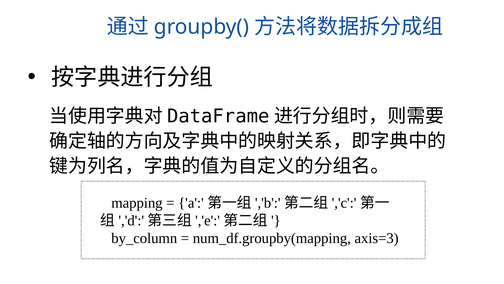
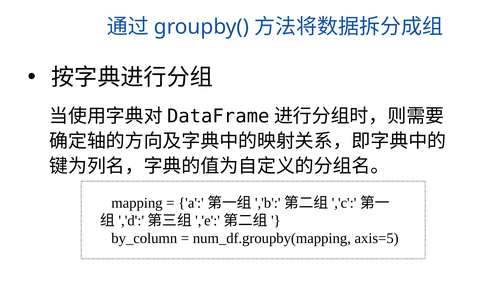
axis=3: axis=3 -> axis=5 (377, 238)
